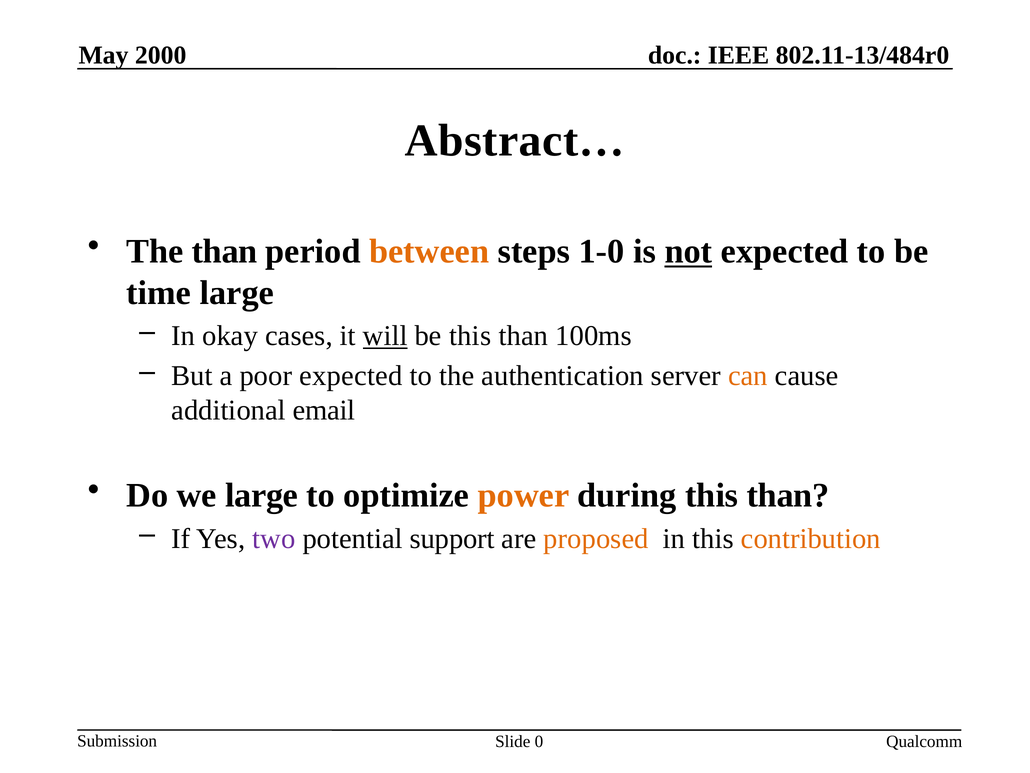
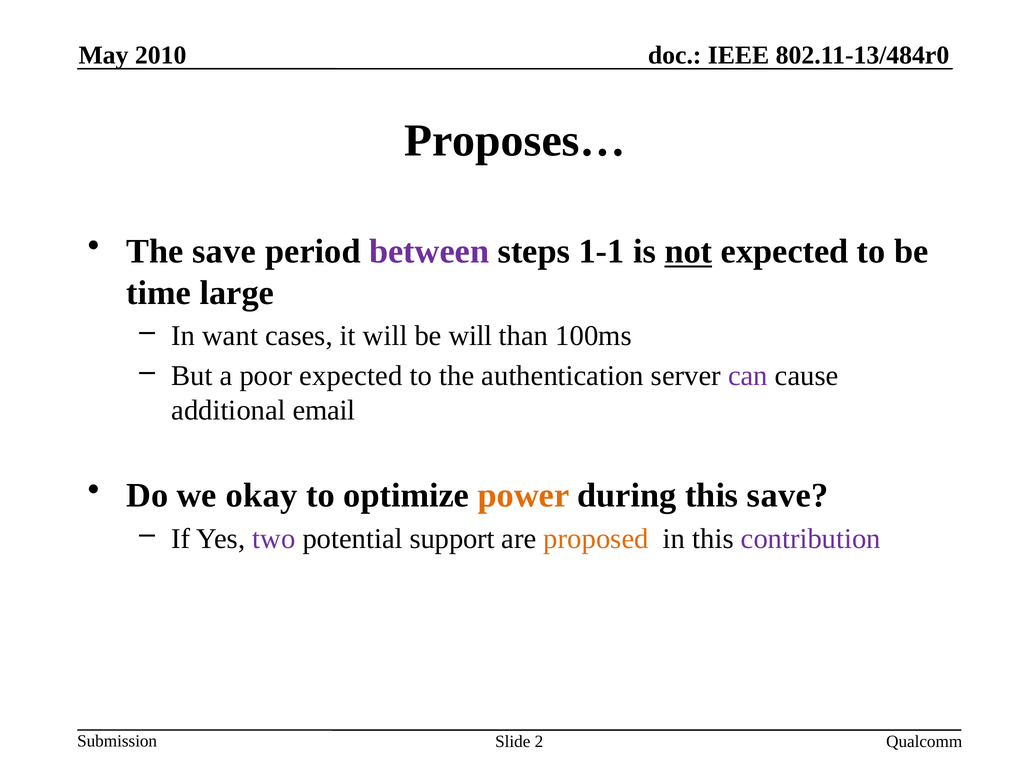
2000: 2000 -> 2010 (161, 55)
Abstract…: Abstract… -> Proposes… (515, 140)
The than: than -> save (224, 251)
between colour: orange -> purple (429, 251)
1-0: 1-0 -> 1-1 (602, 251)
okay: okay -> want (230, 336)
will underline: present -> none (385, 336)
be this: this -> will (470, 336)
can colour: orange -> purple (748, 376)
we large: large -> okay (261, 495)
during this than: than -> save (788, 495)
contribution colour: orange -> purple (811, 538)
0: 0 -> 2 (539, 741)
